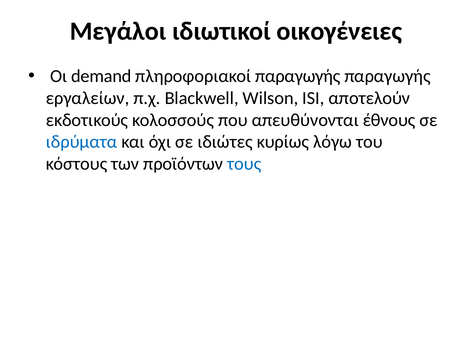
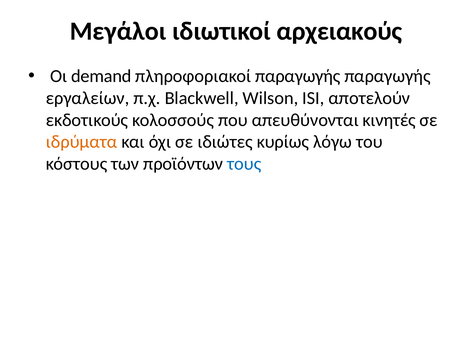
οικογένειες: οικογένειες -> αρχειακούς (339, 31)
έθνους: έθνους -> κινητές (389, 120)
ιδρύματα colour: blue -> orange (82, 142)
